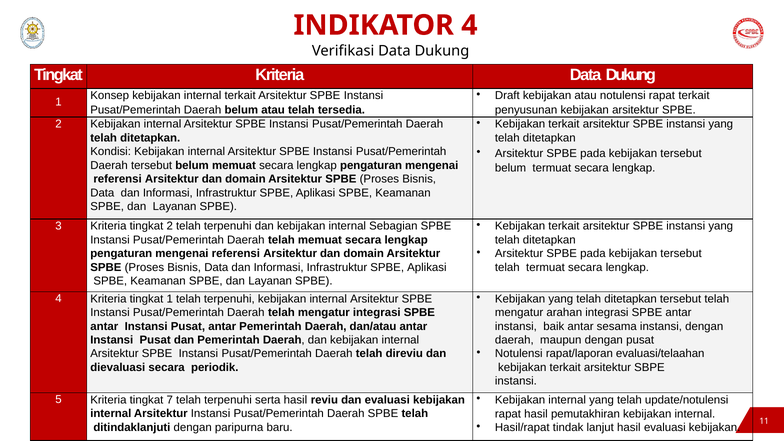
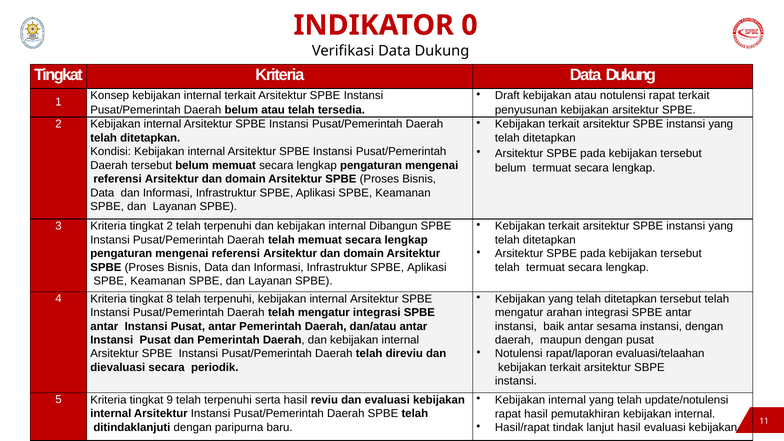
INDIKATOR 4: 4 -> 0 (469, 25)
Sebagian: Sebagian -> Dibangun (393, 226)
tingkat 1: 1 -> 8 (170, 299)
7: 7 -> 9 (170, 400)
